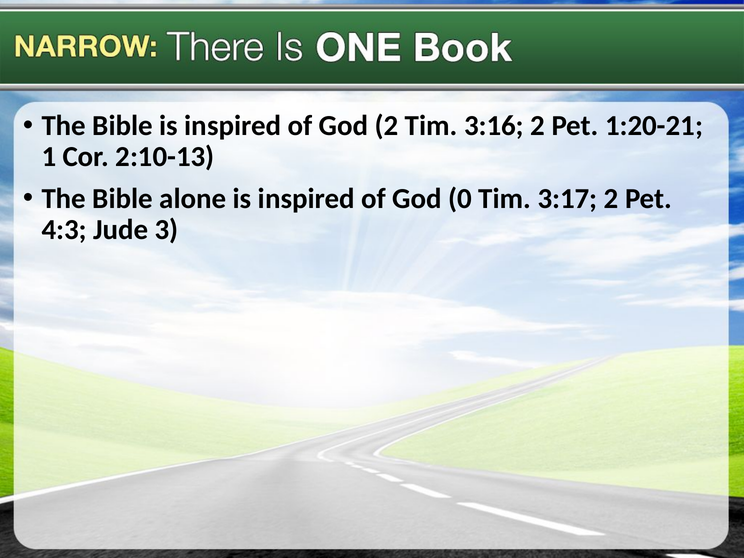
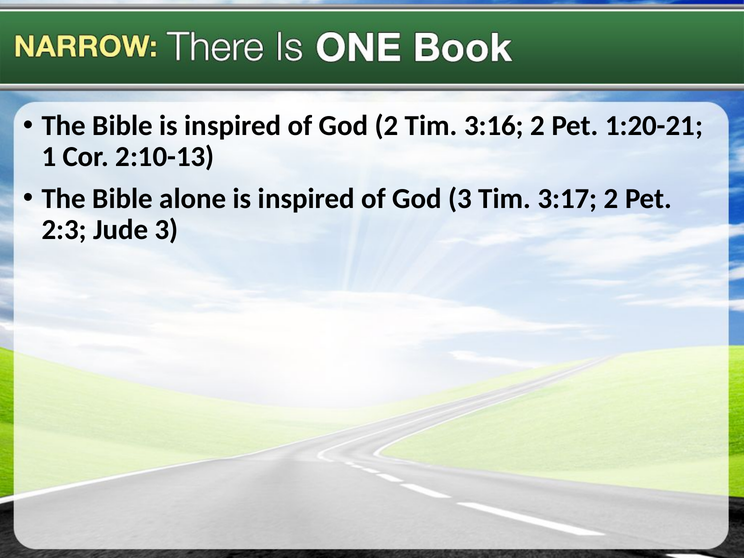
God 0: 0 -> 3 (460, 198)
4:3: 4:3 -> 2:3 (64, 230)
